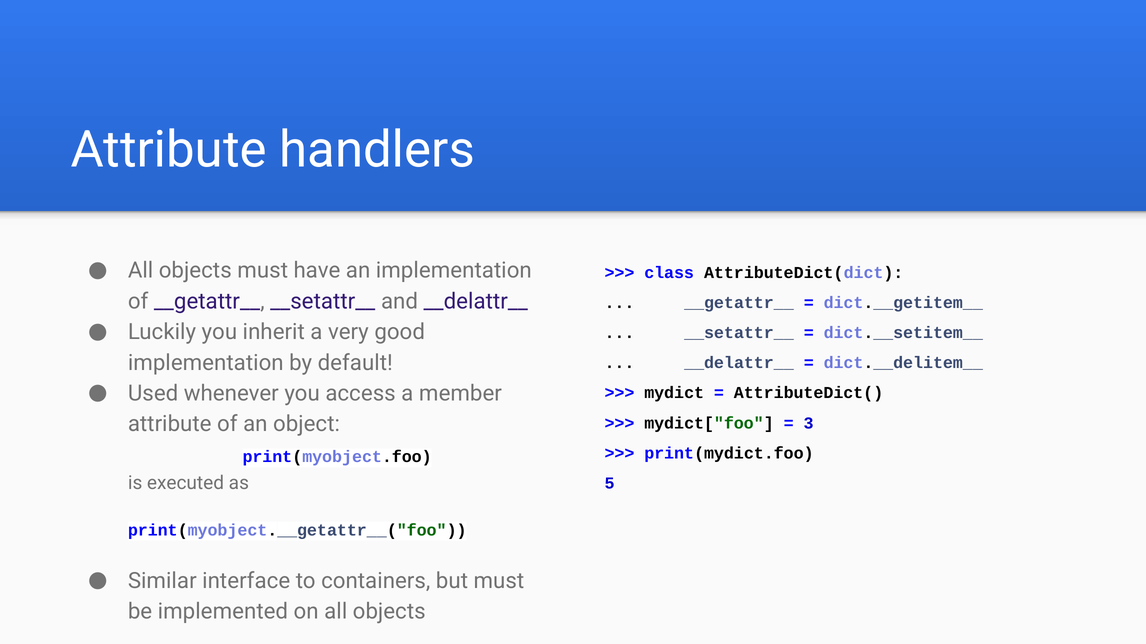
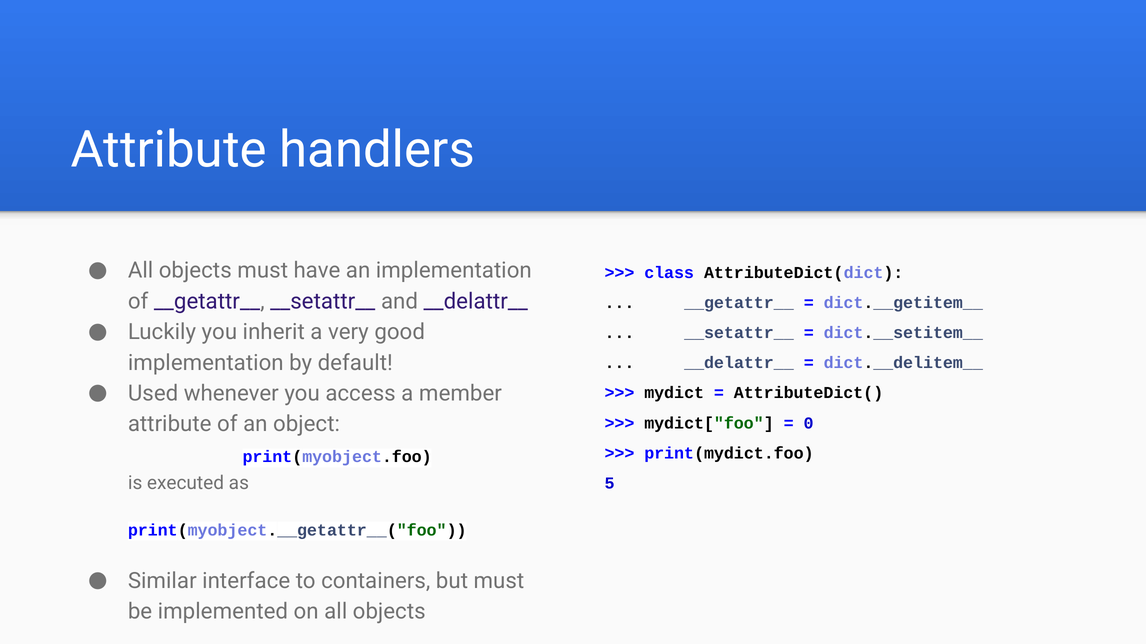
3: 3 -> 0 (809, 423)
